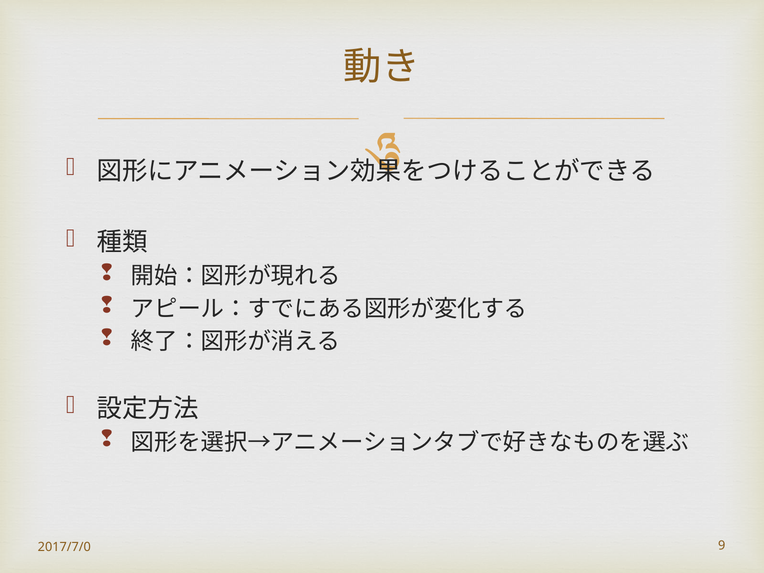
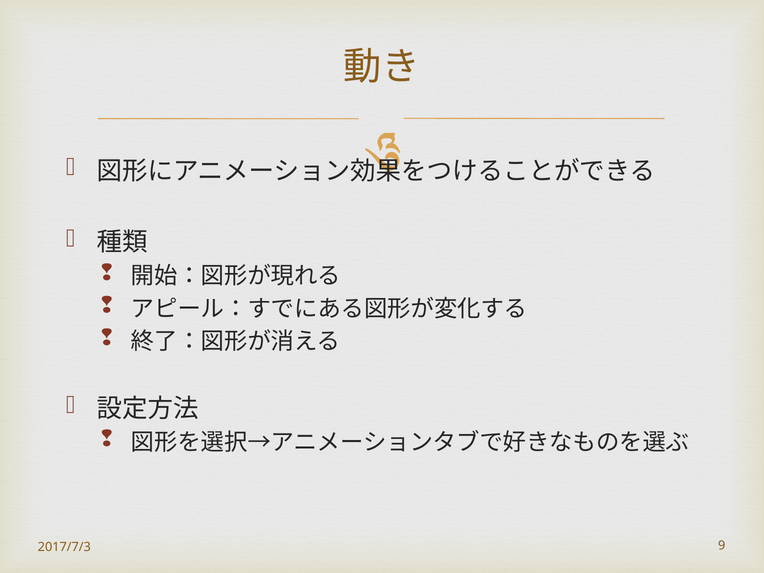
2017/7/0: 2017/7/0 -> 2017/7/3 (64, 547)
